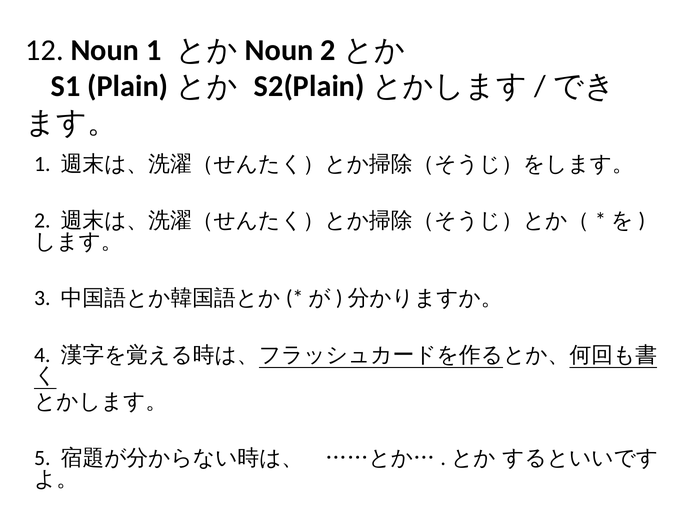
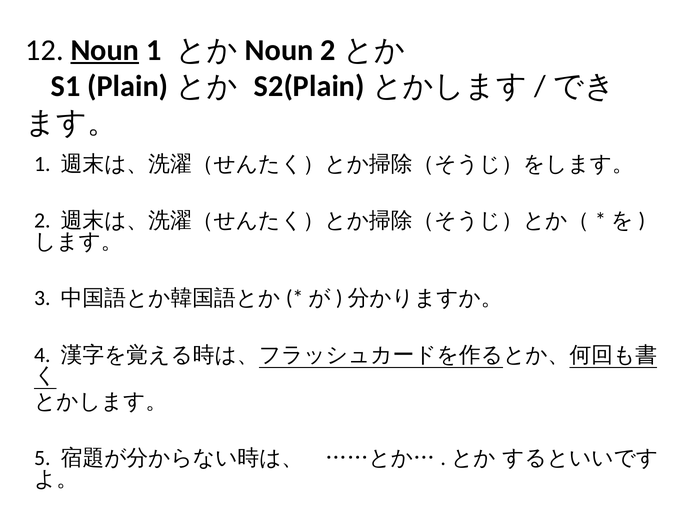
Noun underline: none -> present (105, 50)
